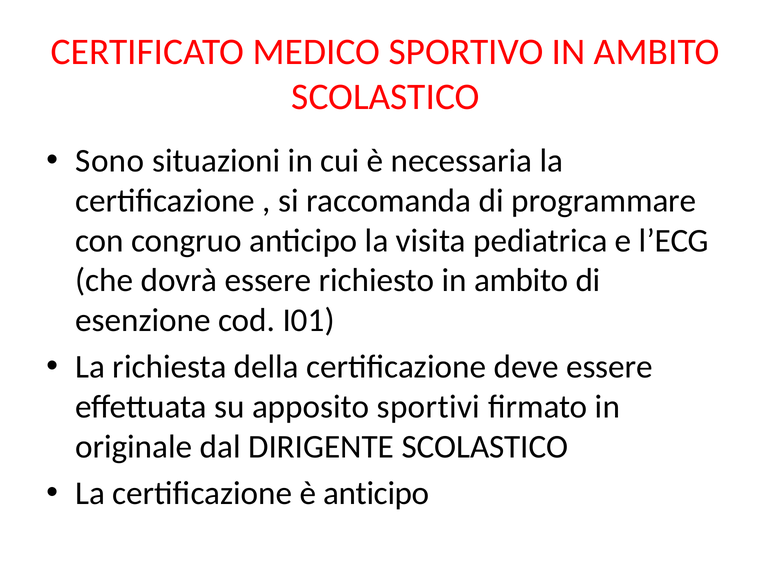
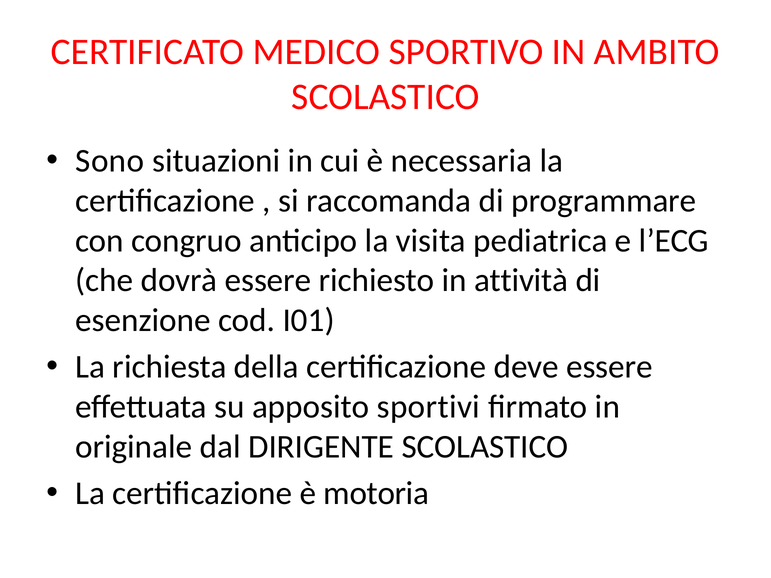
richiesto in ambito: ambito -> attività (521, 281)
è anticipo: anticipo -> motoria (376, 494)
